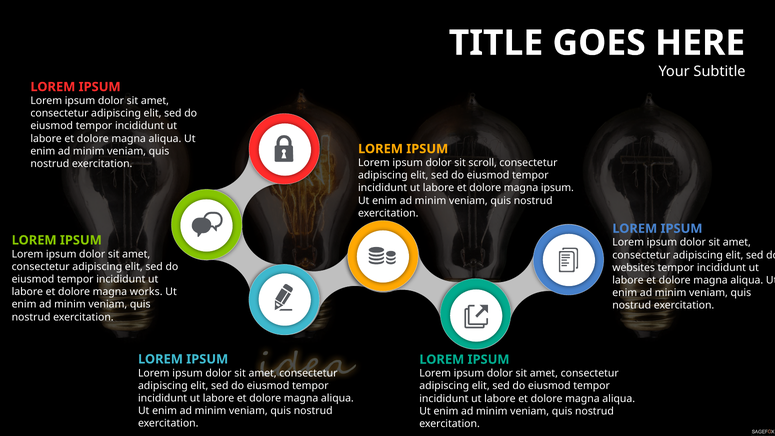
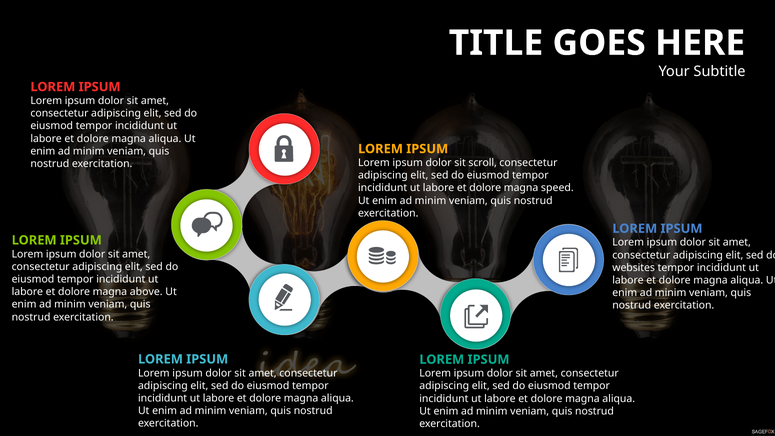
magna ipsum: ipsum -> speed (557, 188)
works: works -> above (146, 292)
